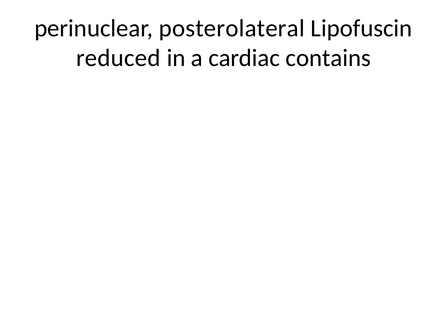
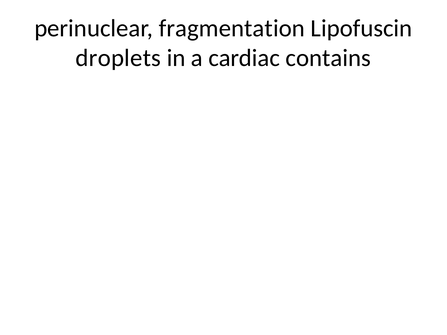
posterolateral: posterolateral -> fragmentation (232, 28)
reduced: reduced -> droplets (118, 58)
